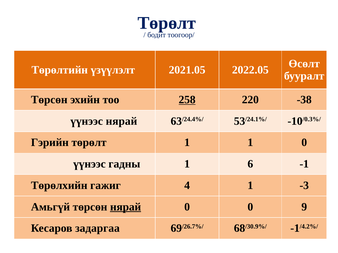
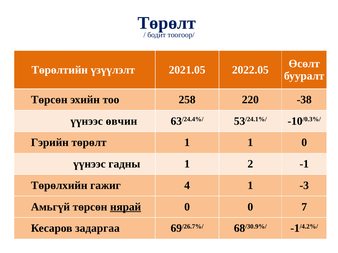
258 underline: present -> none (187, 100)
үүнээс нярай: нярай -> өвчин (121, 121)
6: 6 -> 2 (250, 164)
9: 9 -> 7 (304, 207)
